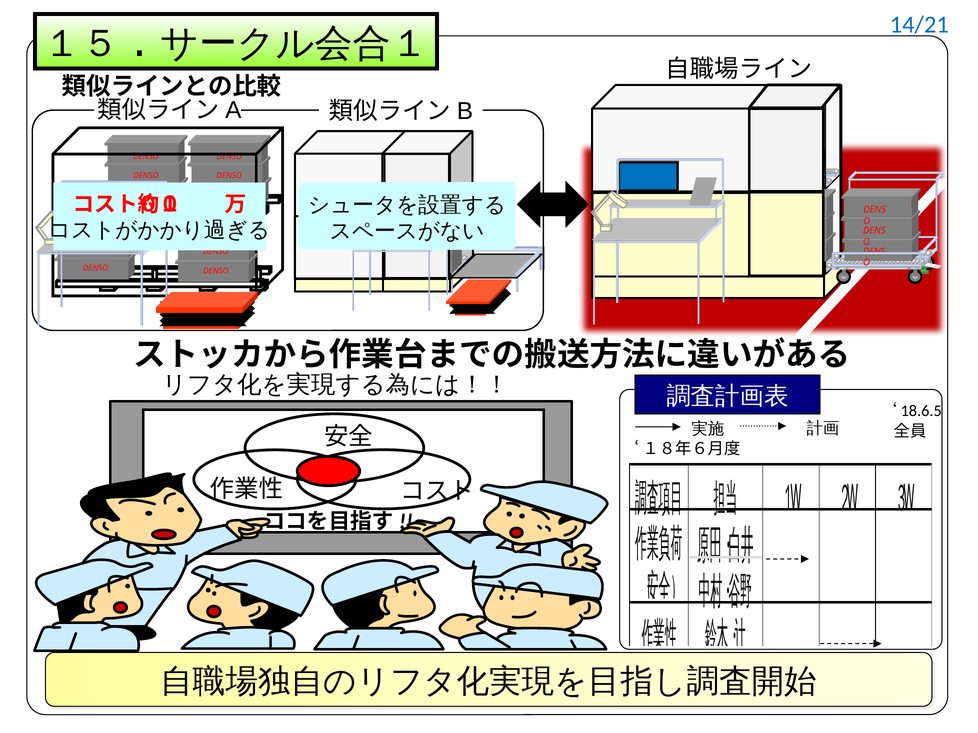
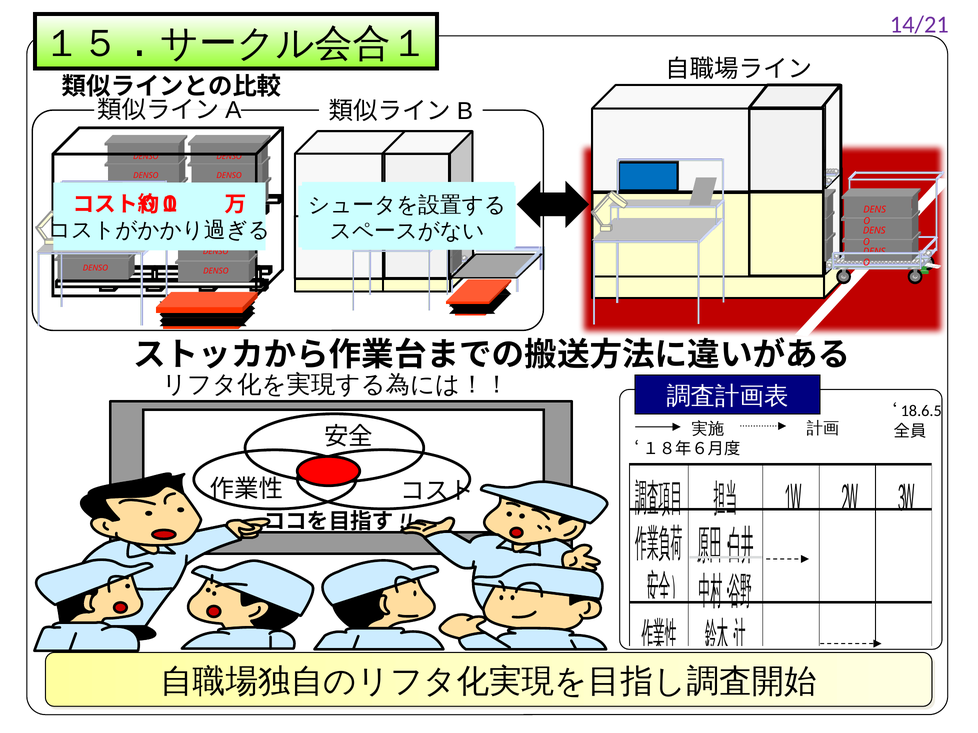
14/21 colour: blue -> purple (919, 25)
